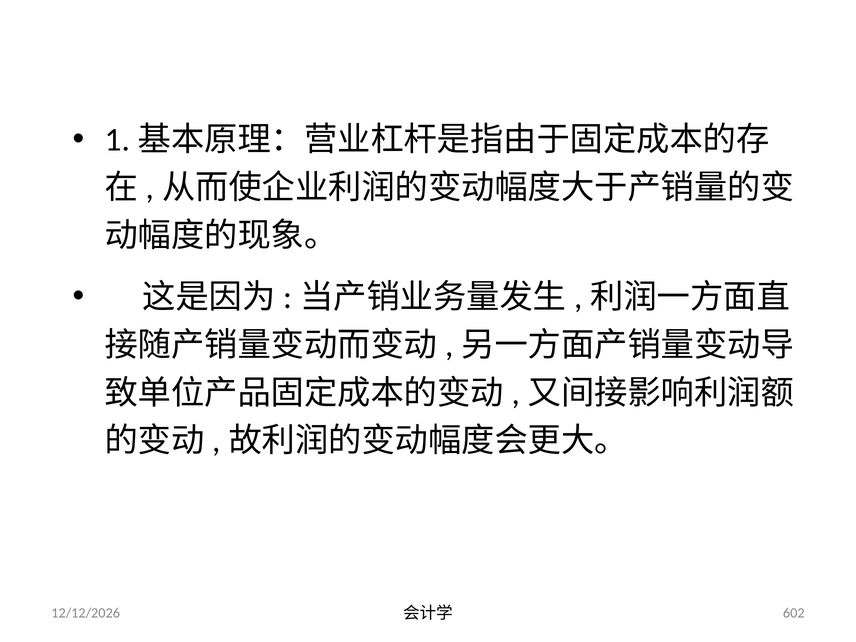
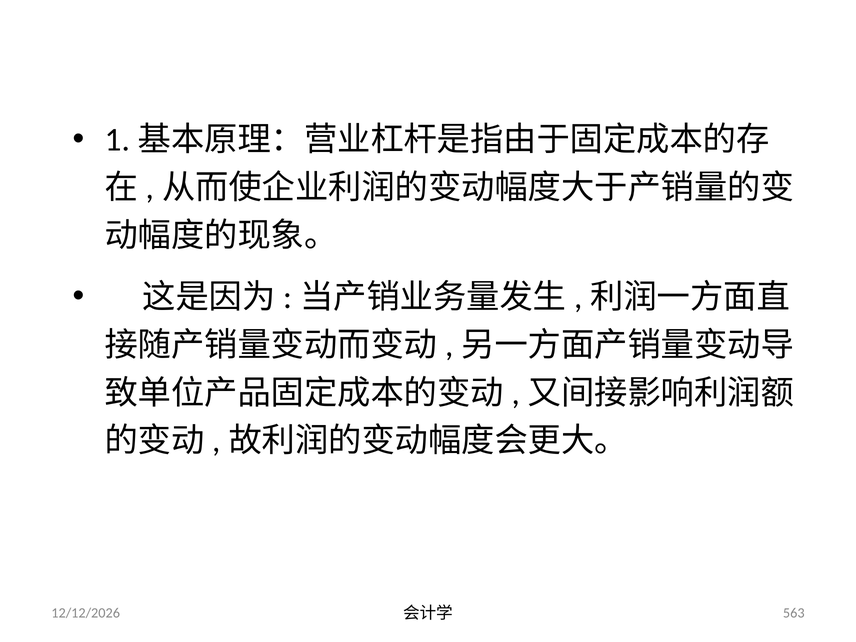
602: 602 -> 563 (794, 613)
